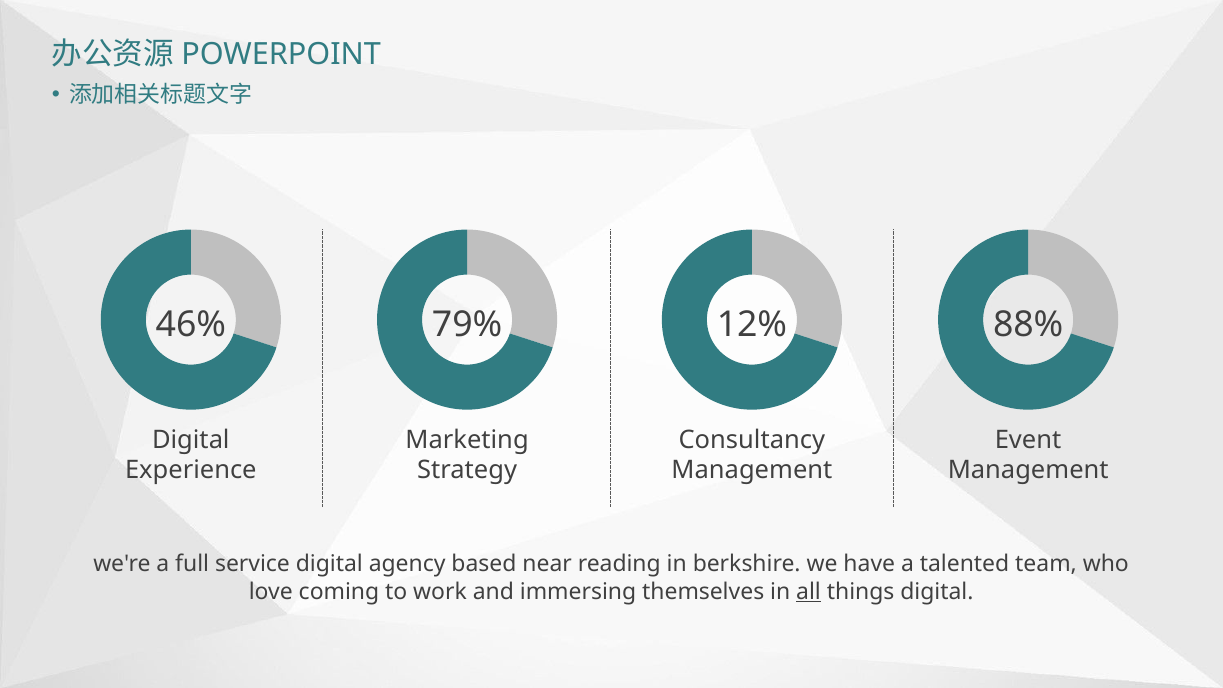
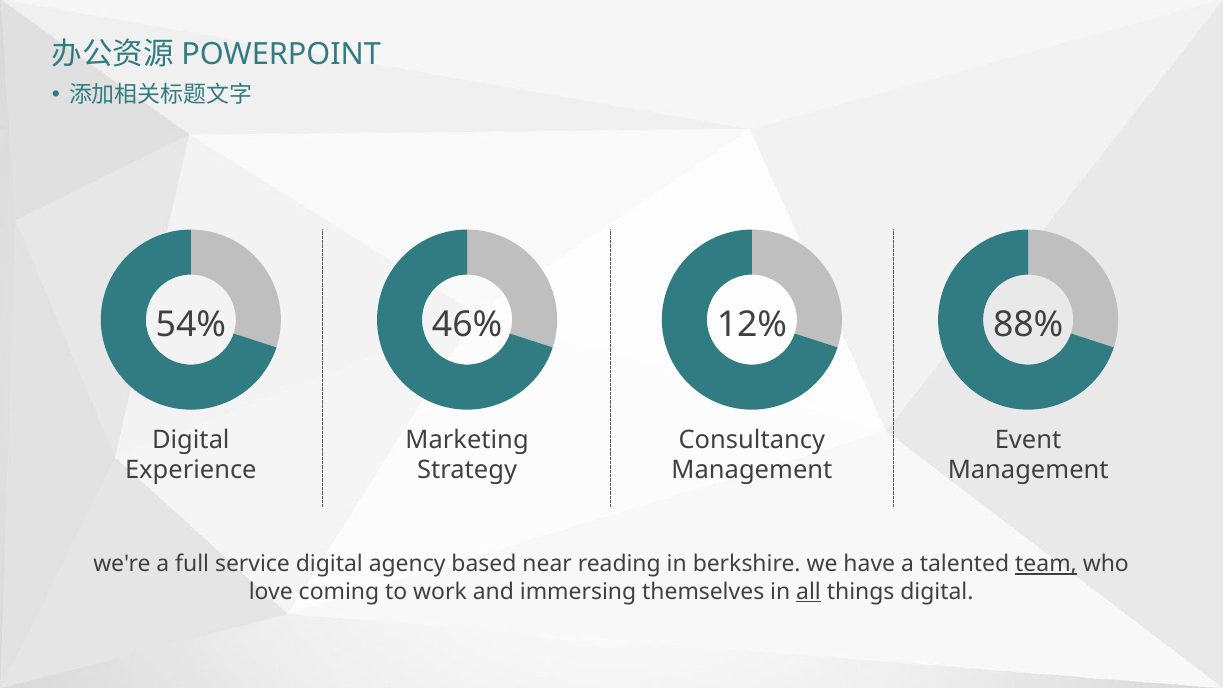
46%: 46% -> 54% (191, 325)
79%: 79% -> 46% (467, 325)
team underline: none -> present (1046, 564)
